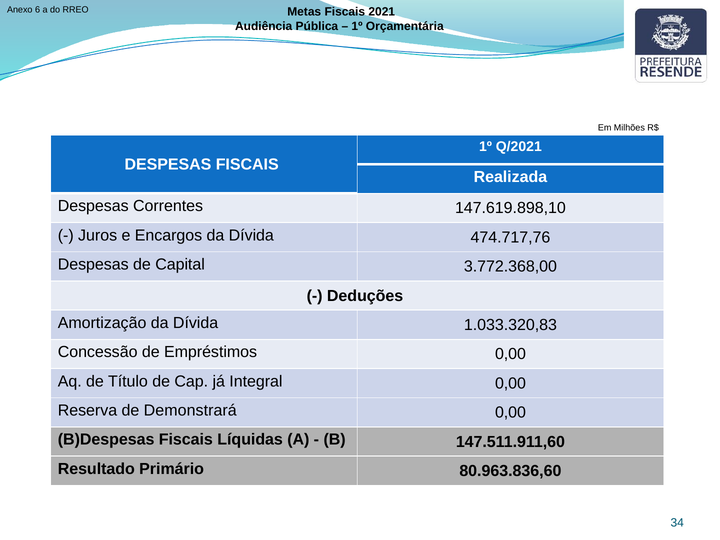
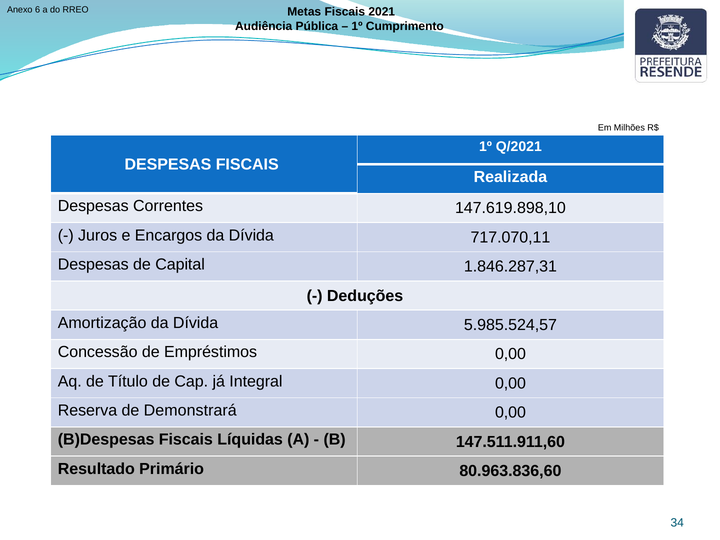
Orçamentária: Orçamentária -> Cumprimento (405, 26)
474.717,76: 474.717,76 -> 717.070,11 (510, 237)
3.772.368,00: 3.772.368,00 -> 1.846.287,31 (510, 267)
1.033.320,83: 1.033.320,83 -> 5.985.524,57 (510, 325)
